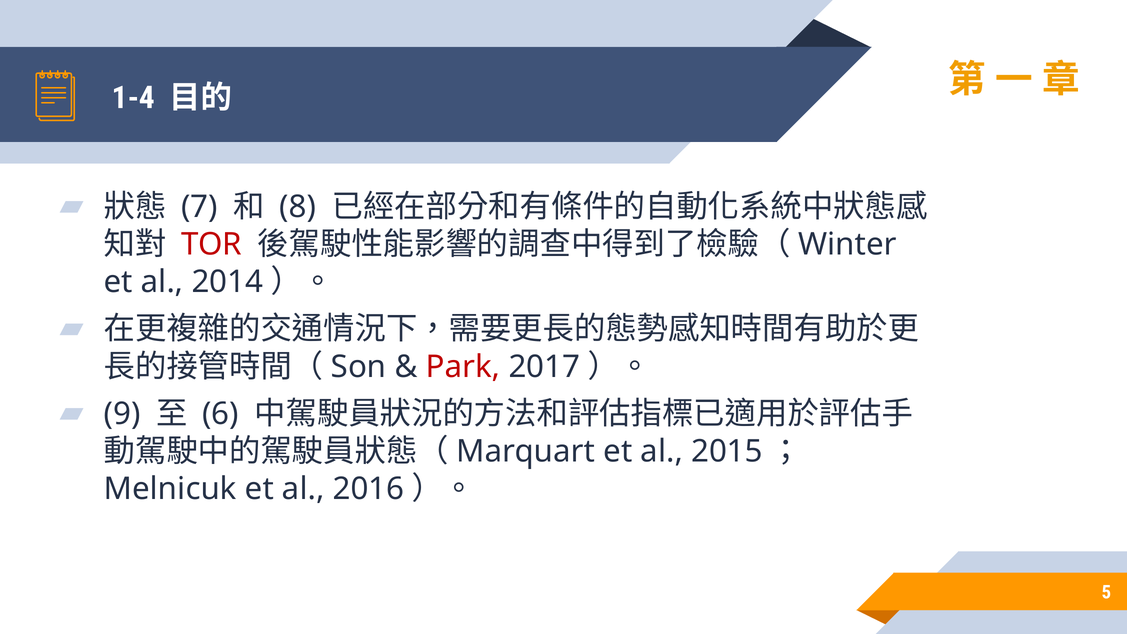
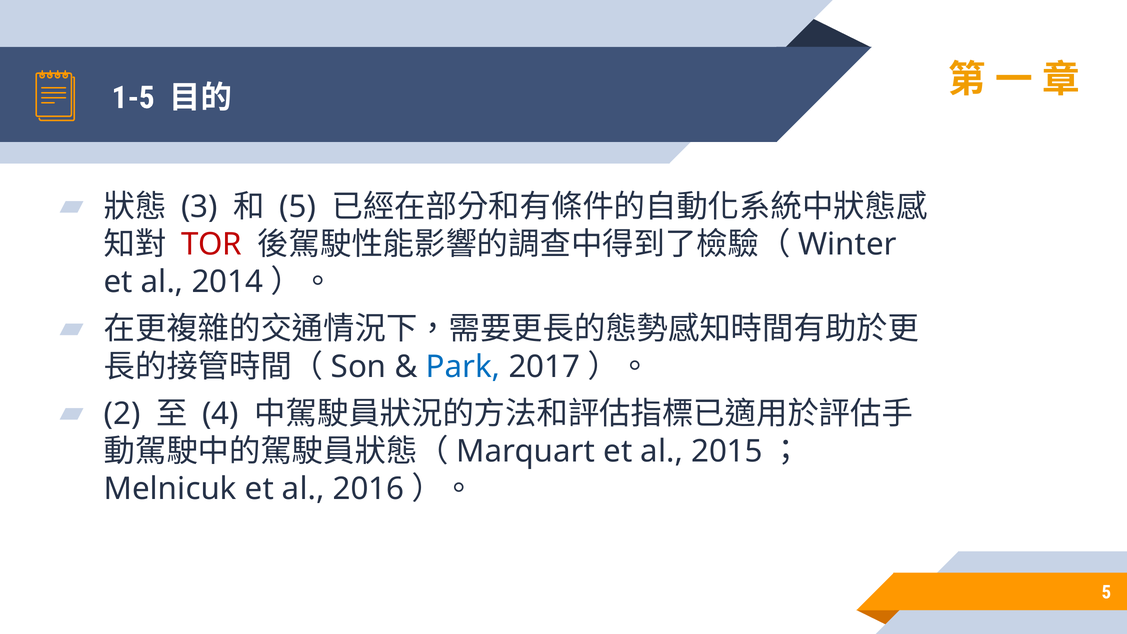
1-4: 1-4 -> 1-5 (133, 98)
7: 7 -> 3 (199, 207)
8: 8 -> 5 (298, 207)
Park colour: red -> blue (463, 367)
9: 9 -> 2 (122, 414)
6: 6 -> 4 (220, 414)
